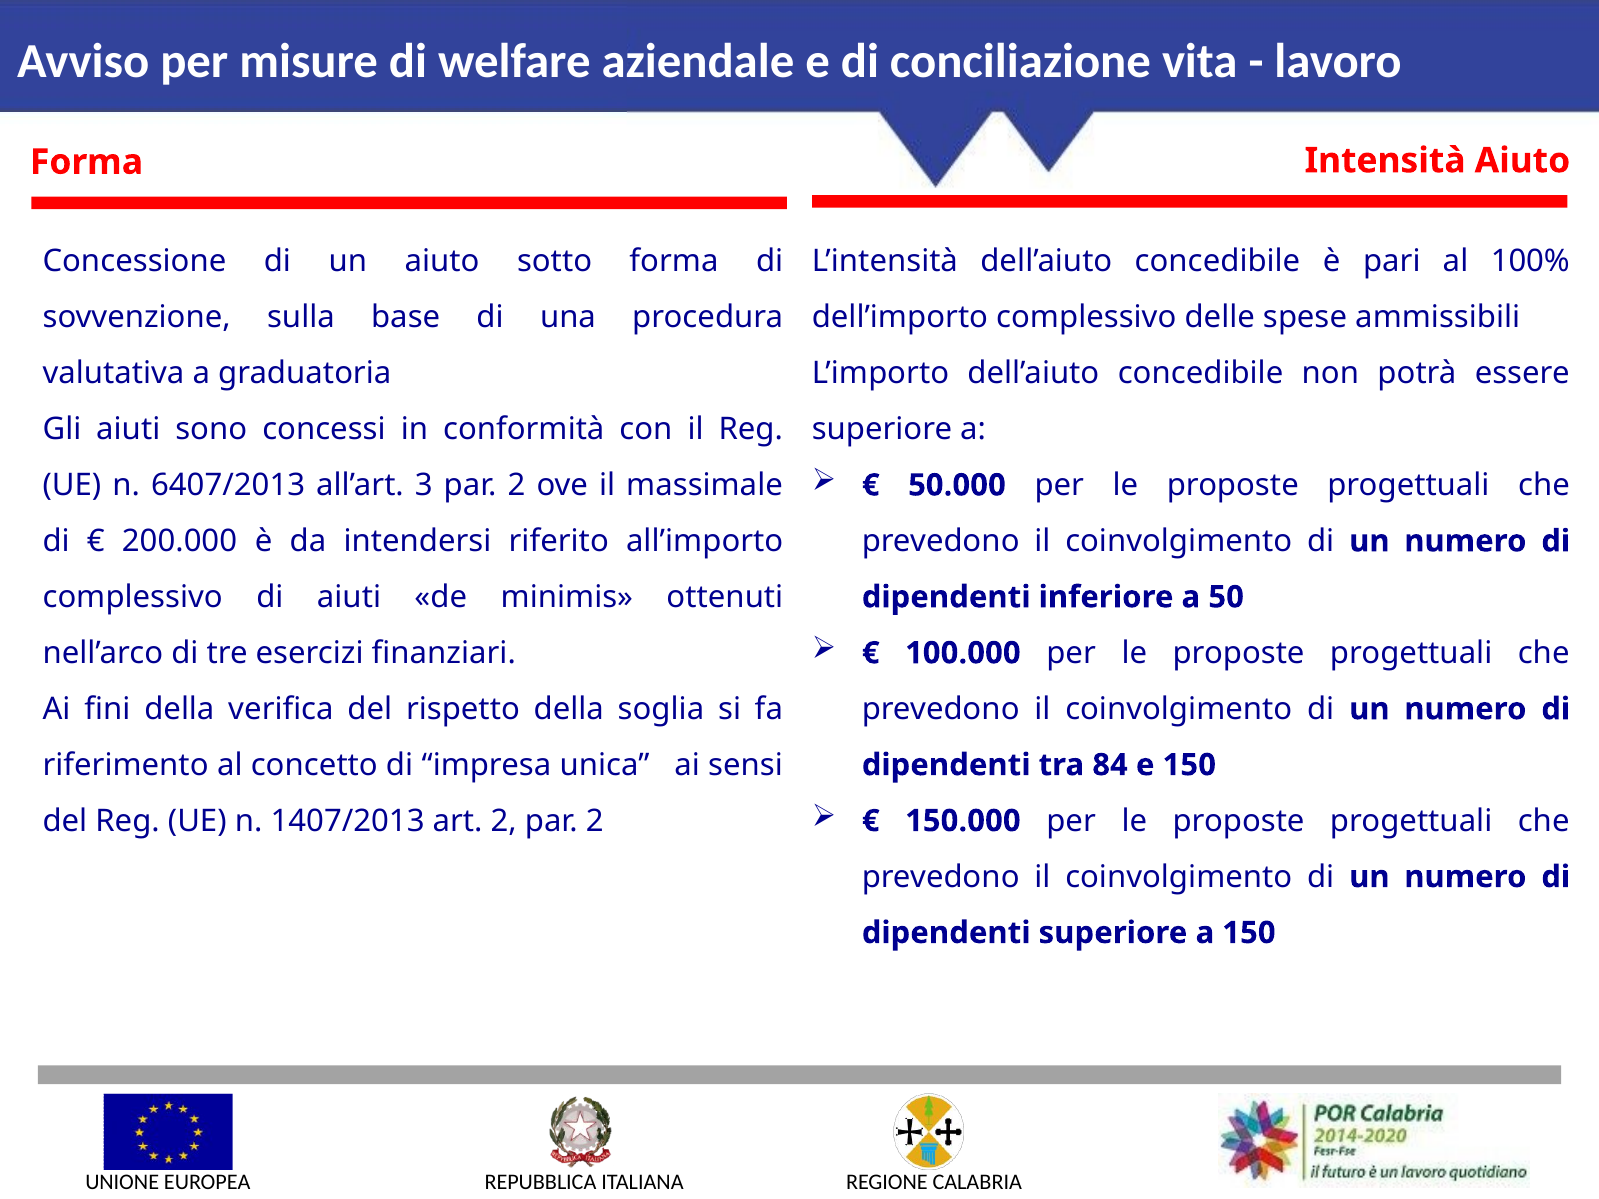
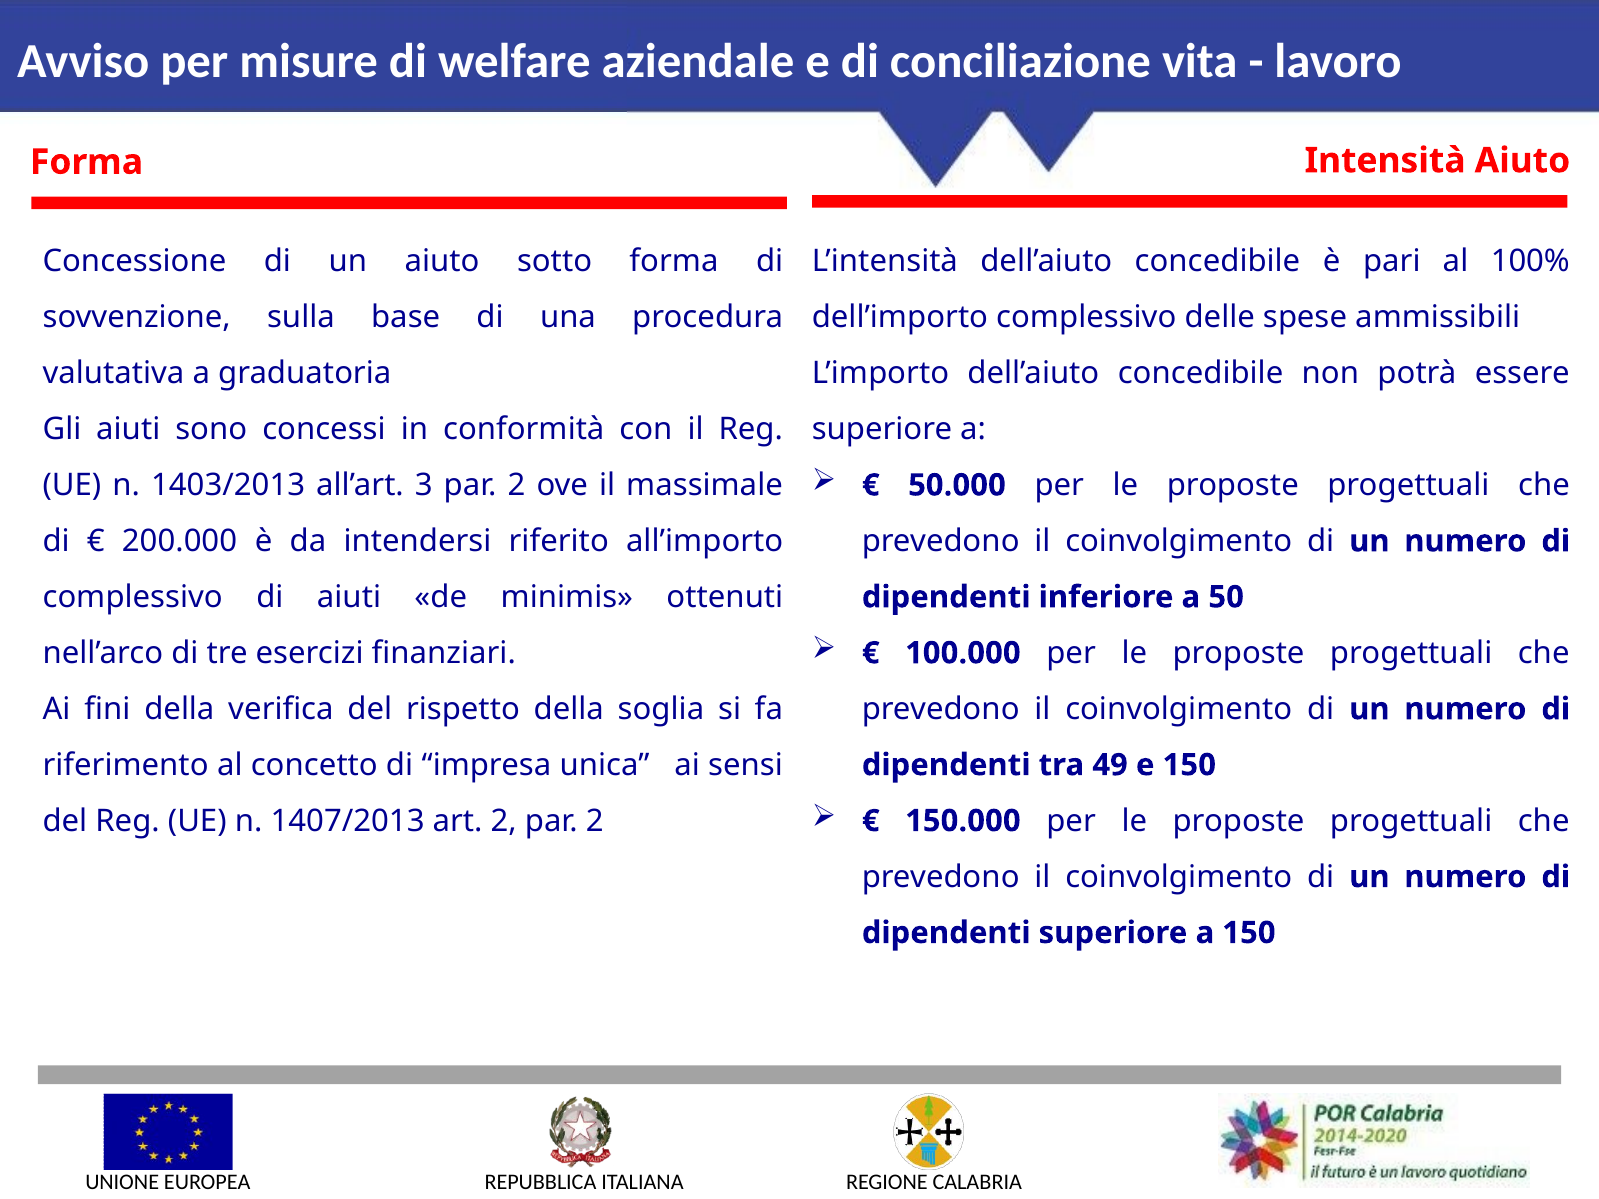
6407/2013: 6407/2013 -> 1403/2013 (228, 485)
84: 84 -> 49 (1110, 765)
